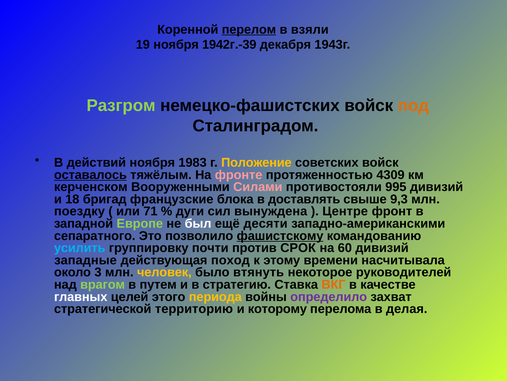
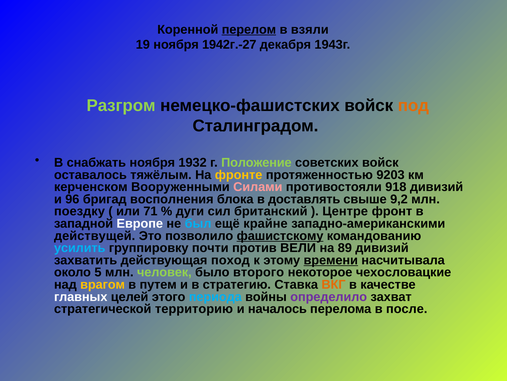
1942г.-39: 1942г.-39 -> 1942г.-27 (229, 45)
действий: действий -> снабжать (96, 162)
1983: 1983 -> 1932 (193, 162)
Положение colour: yellow -> light green (256, 162)
оставалось underline: present -> none (90, 174)
фронте colour: pink -> yellow (239, 174)
4309: 4309 -> 9203 (391, 174)
995: 995 -> 918 (396, 187)
18: 18 -> 96 (72, 199)
французские: французские -> восполнения (172, 199)
9,3: 9,3 -> 9,2 (399, 199)
вынуждена: вынуждена -> британский (271, 211)
Европе colour: light green -> white (140, 223)
был colour: white -> light blue (198, 223)
десяти: десяти -> крайне (265, 223)
сепаратного: сепаратного -> действущей (95, 235)
СРОК: СРОК -> ВЕЛИ (298, 248)
60: 60 -> 89 (345, 248)
западные: западные -> захватить (86, 260)
времени underline: none -> present (331, 260)
3: 3 -> 5 (98, 272)
человек colour: yellow -> light green (164, 272)
втянуть: втянуть -> второго (259, 272)
руководителей: руководителей -> чехословацкие (404, 272)
врагом colour: light green -> yellow (103, 284)
периода colour: yellow -> light blue (215, 296)
которому: которому -> началось (277, 308)
делая: делая -> после (407, 308)
